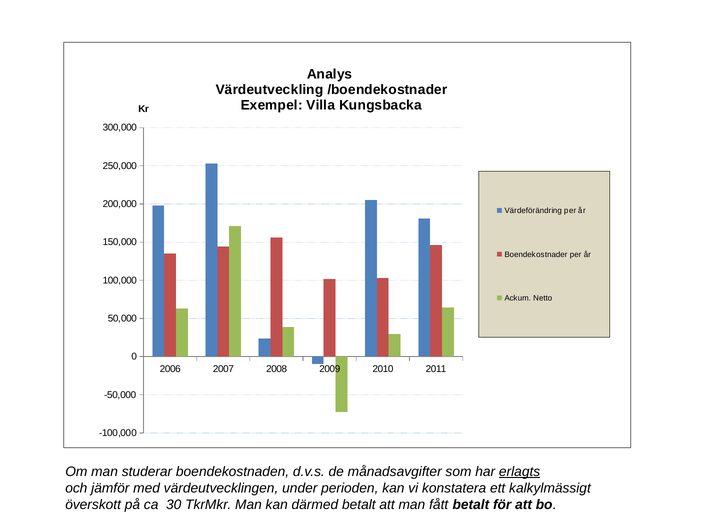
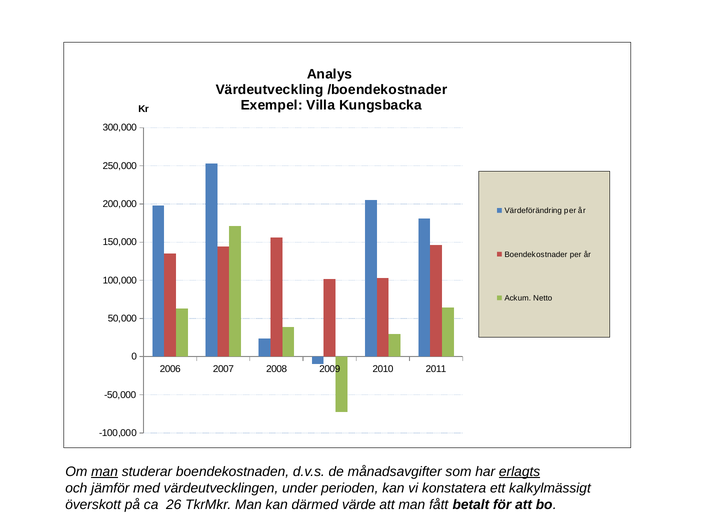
man underline: none -> present (105, 472)
30: 30 -> 26 (174, 505)
därmed betalt: betalt -> värde (359, 505)
